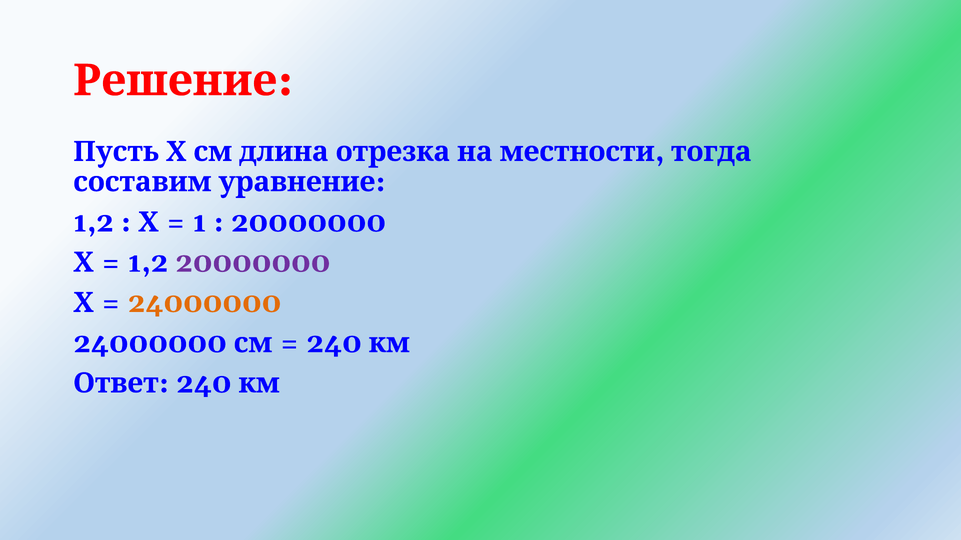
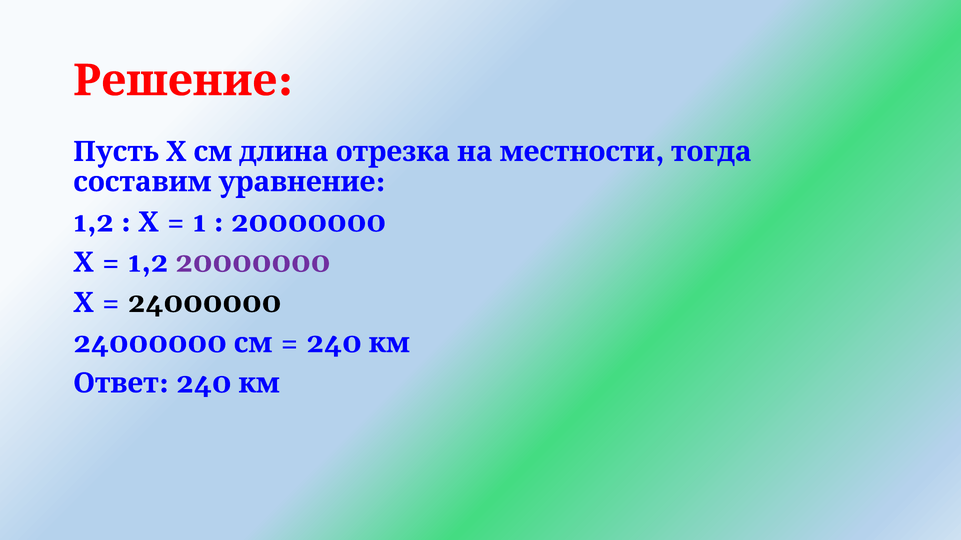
24000000 colour: orange -> black (205, 303)
